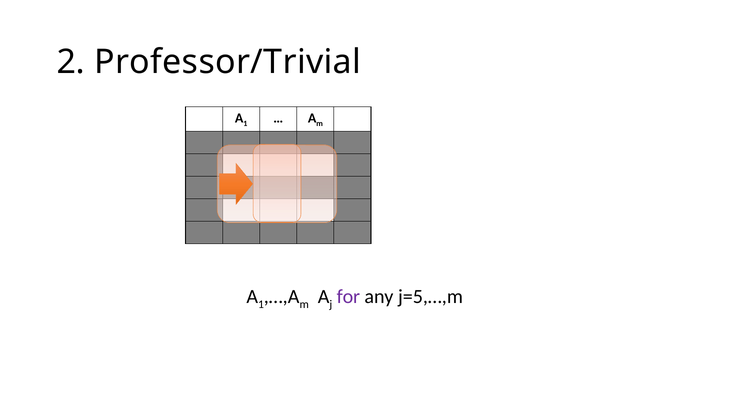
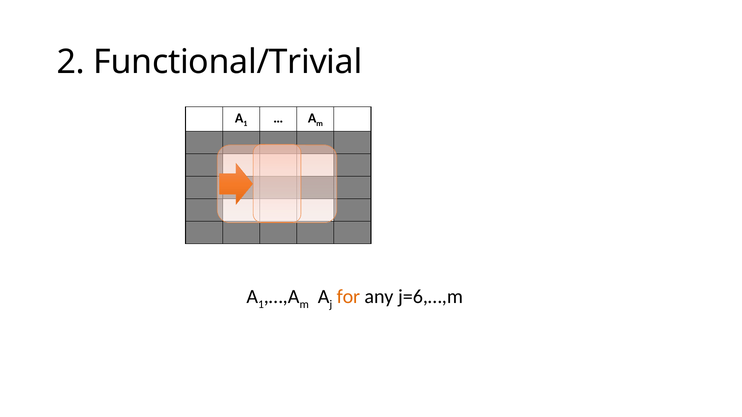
Professor/Trivial: Professor/Trivial -> Functional/Trivial (228, 62)
for colour: purple -> orange (348, 297)
j=5,…,m: j=5,…,m -> j=6,…,m (430, 297)
